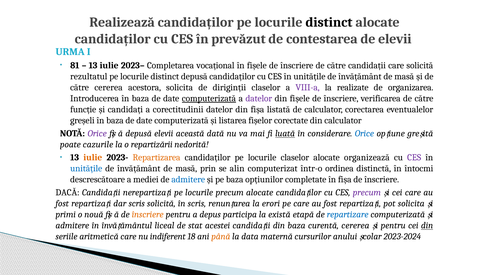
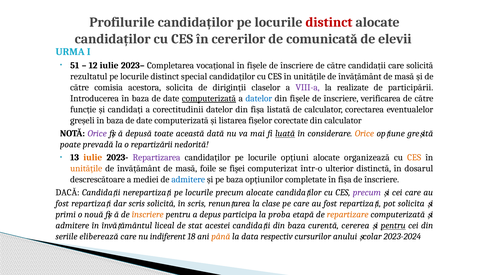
Realizează: Realizează -> Profilurile (122, 22)
distinct colour: black -> red (329, 22)
prevăzut: prevăzut -> cererilor (238, 39)
contestarea: contestarea -> comunicată (322, 39)
81: 81 -> 51 (75, 65)
13: 13 -> 12 (93, 65)
distinct depusă: depusă -> special (194, 76)
către cererea: cererea -> comisia (109, 87)
organizarea: organizarea -> participării (411, 87)
datelor colour: purple -> blue (259, 98)
depusă elevii: elevii -> toate (164, 134)
Orice colour: blue -> orange (364, 134)
cazurile: cazurile -> prevadă (98, 145)
Repartizarea colour: orange -> purple (157, 158)
locurile claselor: claselor -> opțiuni (295, 158)
CES colour: purple -> orange (414, 158)
unitățile colour: blue -> orange (86, 169)
prin: prin -> foile (208, 169)
alin: alin -> fişei (237, 169)
ordinea: ordinea -> ulterior (339, 169)
întocmi: întocmi -> dosarul (419, 169)
erori: erori -> clase (271, 204)
există: există -> proba (279, 215)
repartizare colour: blue -> orange (348, 215)
pentru underline: none -> present (393, 226)
din underline: present -> none (427, 226)
aritmetică: aritmetică -> eliberează (99, 237)
maternă: maternă -> respectiv (277, 237)
